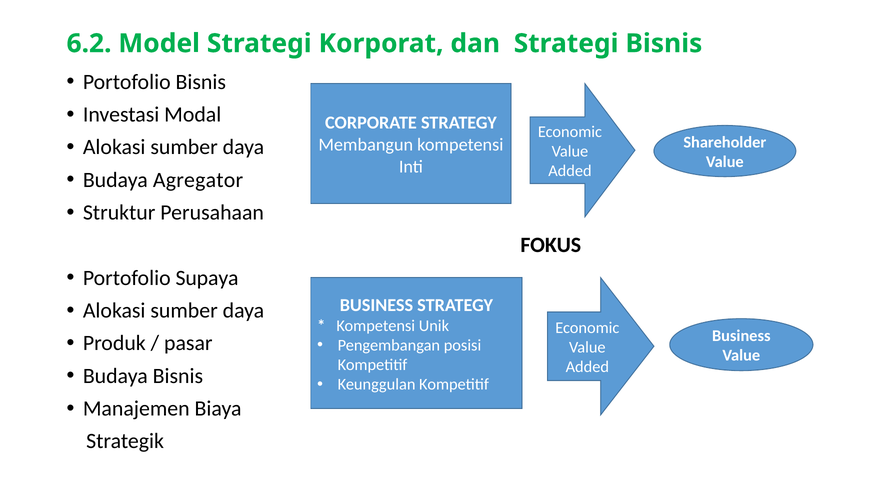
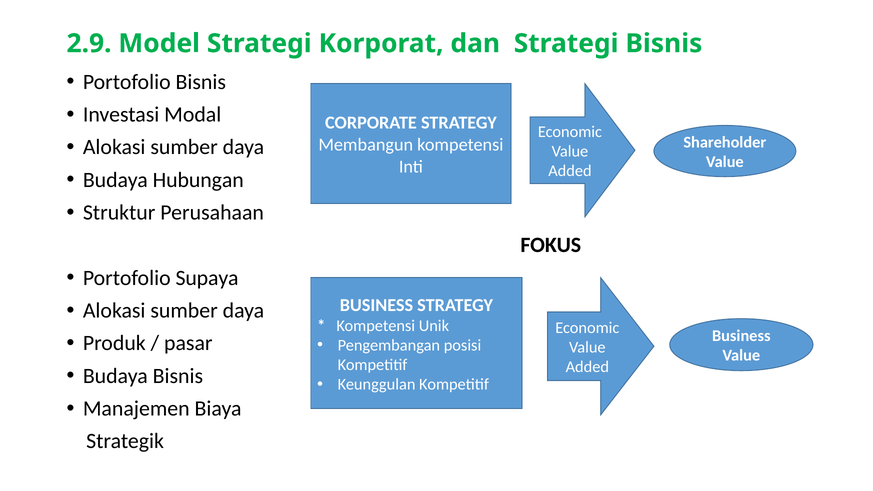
6.2: 6.2 -> 2.9 (89, 43)
Agregator: Agregator -> Hubungan (198, 180)
